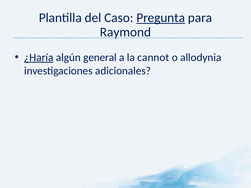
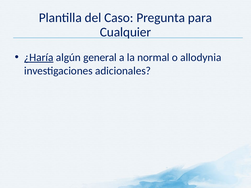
Pregunta underline: present -> none (161, 18)
Raymond: Raymond -> Cualquier (126, 32)
cannot: cannot -> normal (153, 57)
